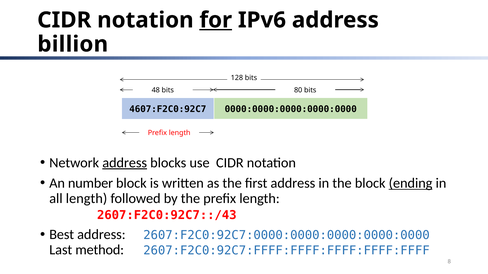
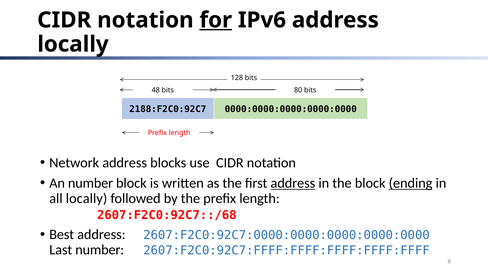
billion: billion -> locally (73, 44)
4607:F2C0:92C7: 4607:F2C0:92C7 -> 2188:F2C0:92C7 (168, 109)
address underline: present -> none (125, 163)
address underline: none -> present (293, 183)
all length: length -> locally (87, 199)
2607:F2C0:92C7::/43: 2607:F2C0:92C7::/43 -> 2607:F2C0:92C7::/68 (167, 216)
Last method: method -> number (100, 250)
